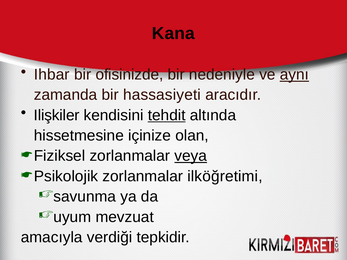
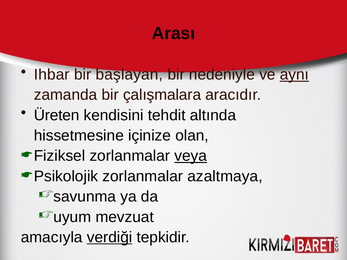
Kana: Kana -> Arası (173, 33)
ofisinizde: ofisinizde -> başlayan (129, 75)
hassasiyeti: hassasiyeti -> çalışmalara (162, 95)
Ilişkiler: Ilişkiler -> Üreten (57, 115)
tehdit underline: present -> none (167, 115)
ilköğretimi: ilköğretimi -> azaltmaya (225, 176)
verdiği underline: none -> present (110, 237)
